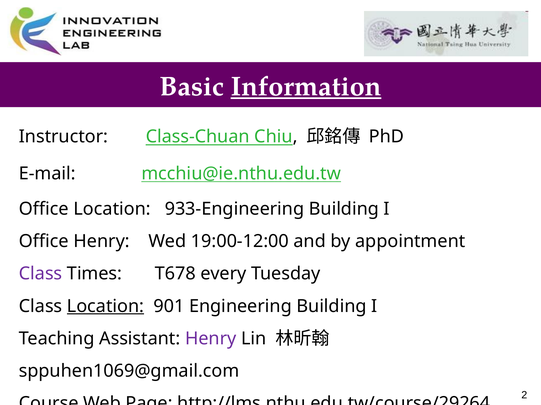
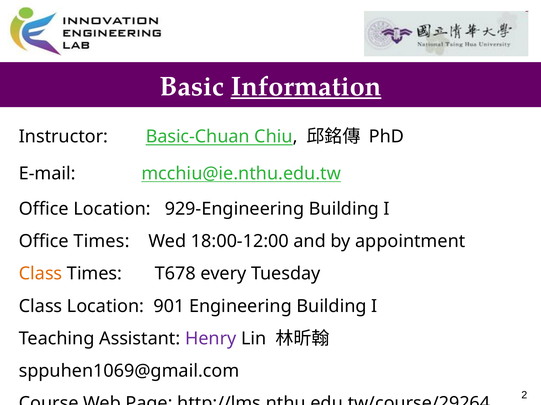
Class-Chuan: Class-Chuan -> Basic-Chuan (198, 137)
933-Engineering: 933-Engineering -> 929-Engineering (234, 209)
Office Henry: Henry -> Times (102, 242)
19:00-12:00: 19:00-12:00 -> 18:00-12:00 (240, 242)
Class colour: purple -> orange (41, 274)
Location underline: present -> none (106, 307)
